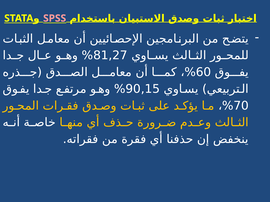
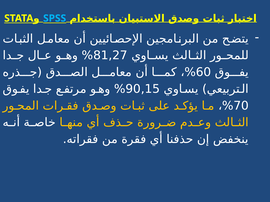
SPSS colour: pink -> light blue (55, 18)
